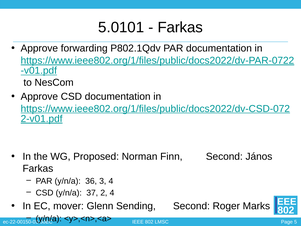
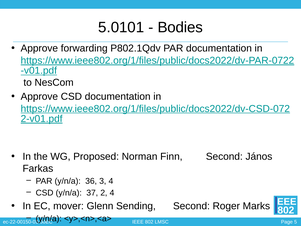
Farkas: Farkas -> Bodies (180, 27)
